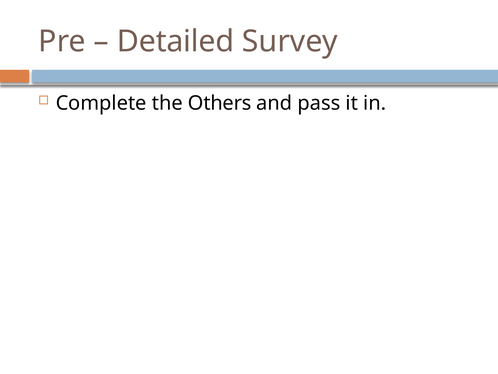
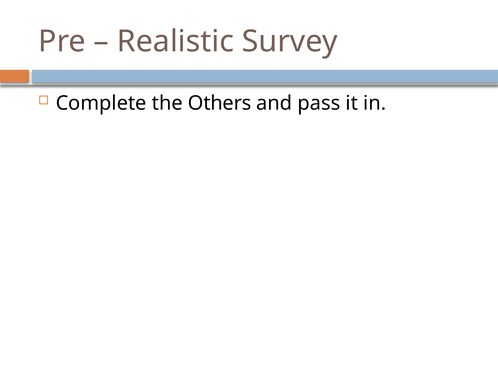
Detailed: Detailed -> Realistic (175, 42)
